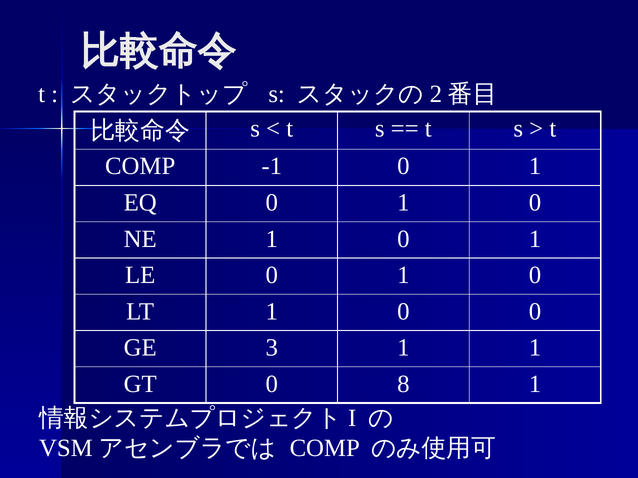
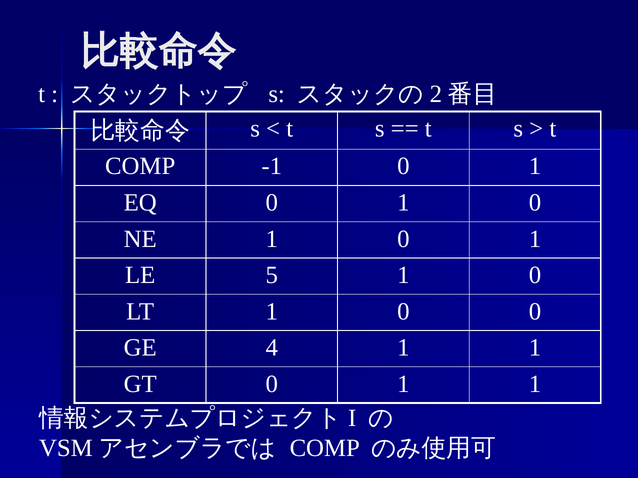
LE 0: 0 -> 5 (272, 275)
3: 3 -> 4 (272, 348)
GT 0 8: 8 -> 1 (403, 384)
